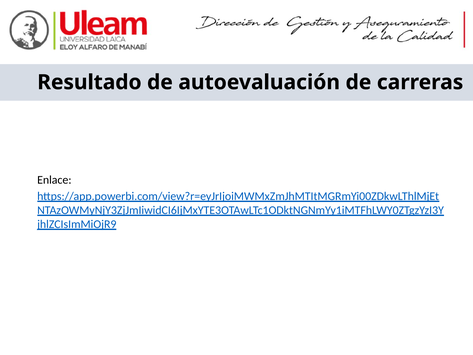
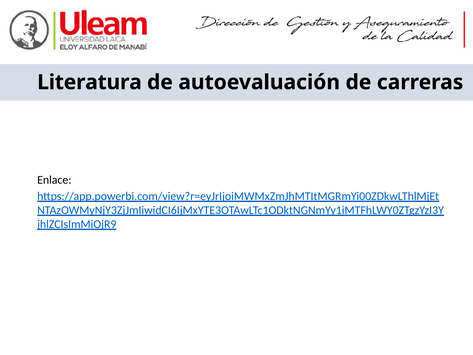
Resultado: Resultado -> Literatura (89, 82)
